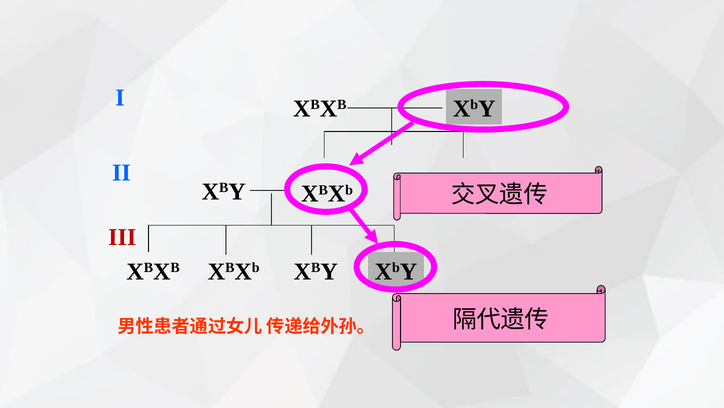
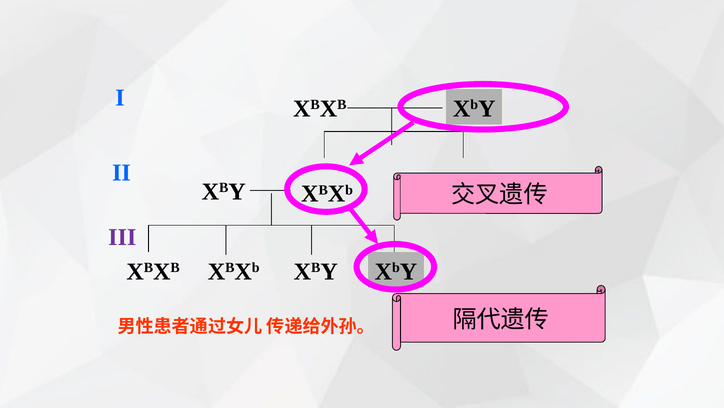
III colour: red -> purple (122, 237)
